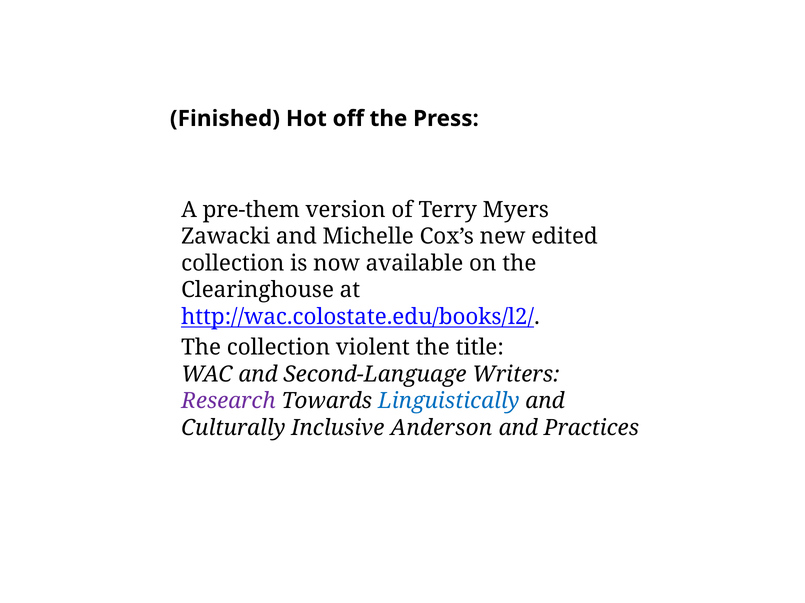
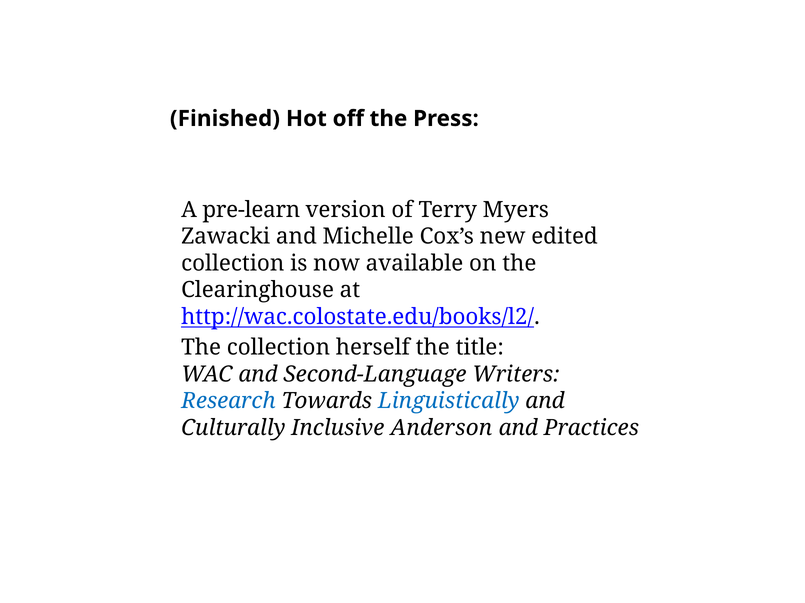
pre-them: pre-them -> pre-learn (251, 210)
violent: violent -> herself (373, 348)
Research colour: purple -> blue (228, 402)
